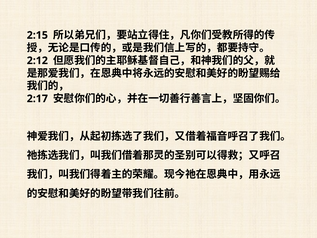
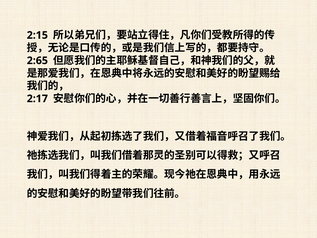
2:12: 2:12 -> 2:65 (37, 61)
